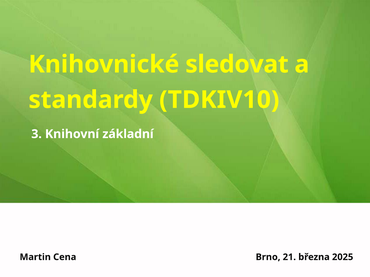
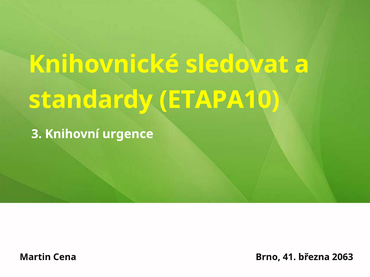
TDKIV10: TDKIV10 -> ETAPA10 (219, 100)
základní: základní -> urgence (128, 134)
21: 21 -> 41 (289, 257)
2025: 2025 -> 2063 (343, 257)
